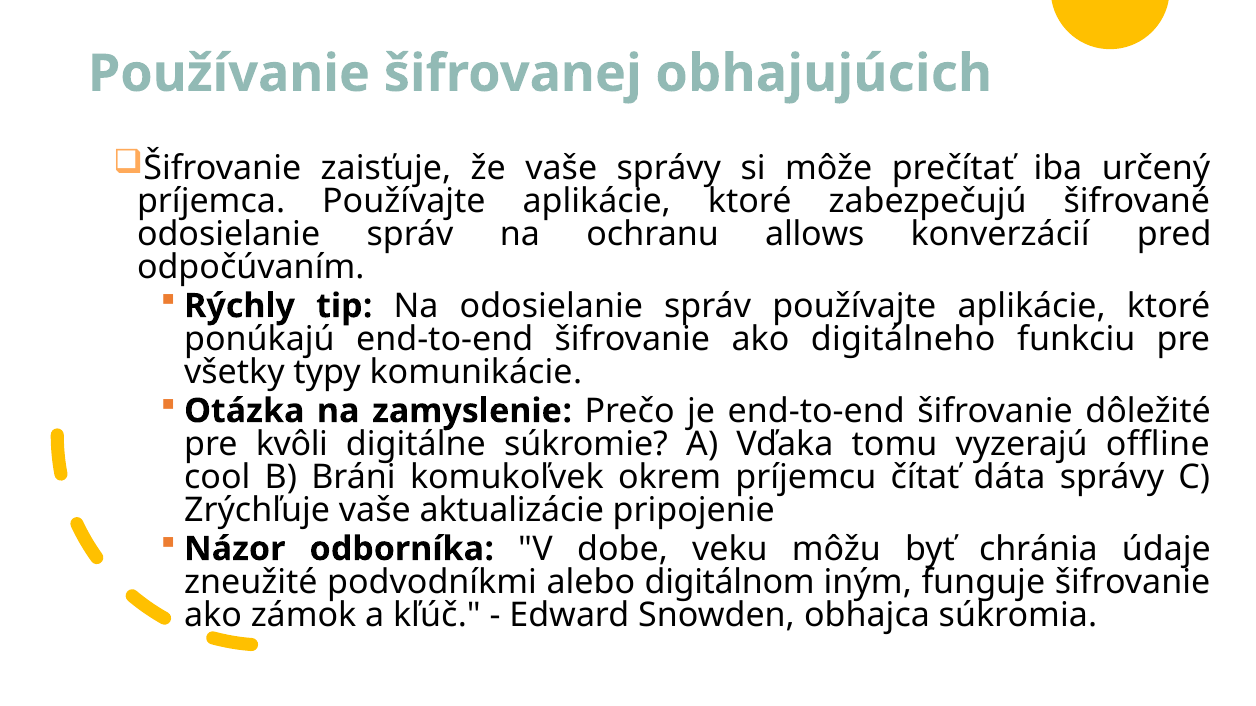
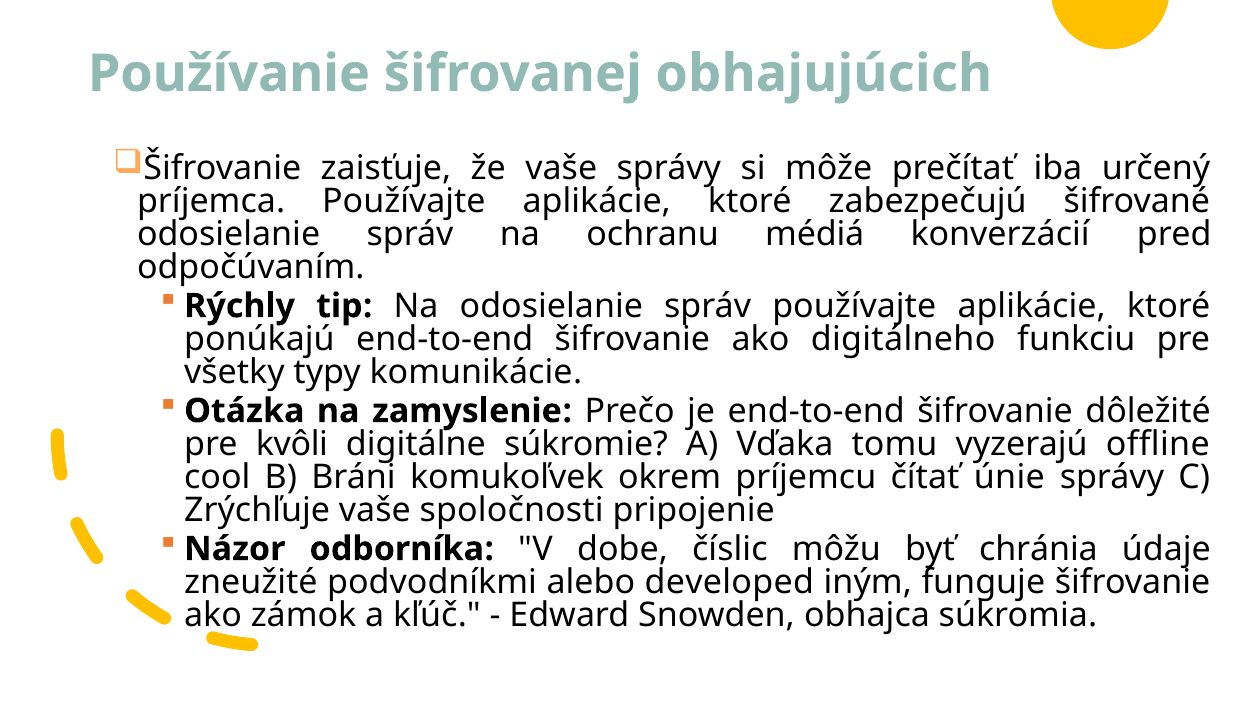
allows: allows -> médiá (815, 234)
dáta: dáta -> únie (1009, 477)
aktualizácie: aktualizácie -> spoločnosti (512, 510)
veku: veku -> číslic (730, 549)
digitálnom: digitálnom -> developed (729, 582)
